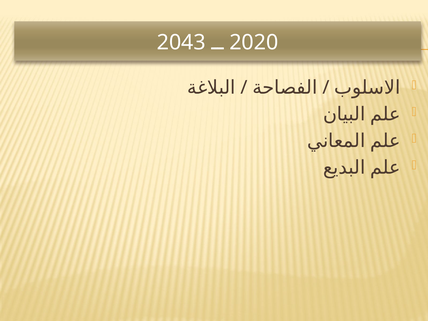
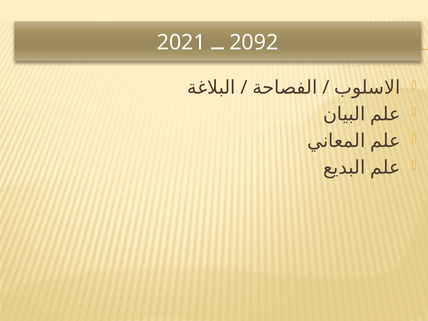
2043: 2043 -> 2021 (181, 42)
2020: 2020 -> 2092 (254, 42)
